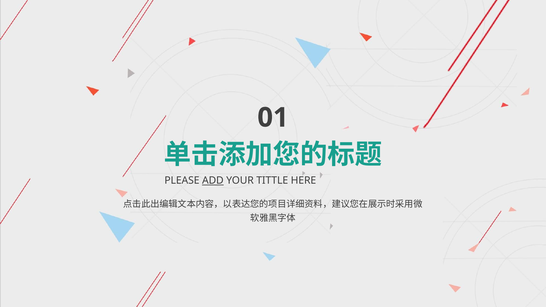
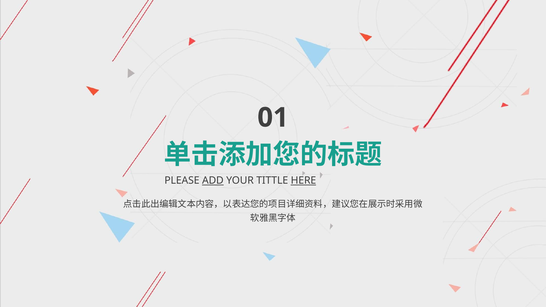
HERE underline: none -> present (303, 181)
